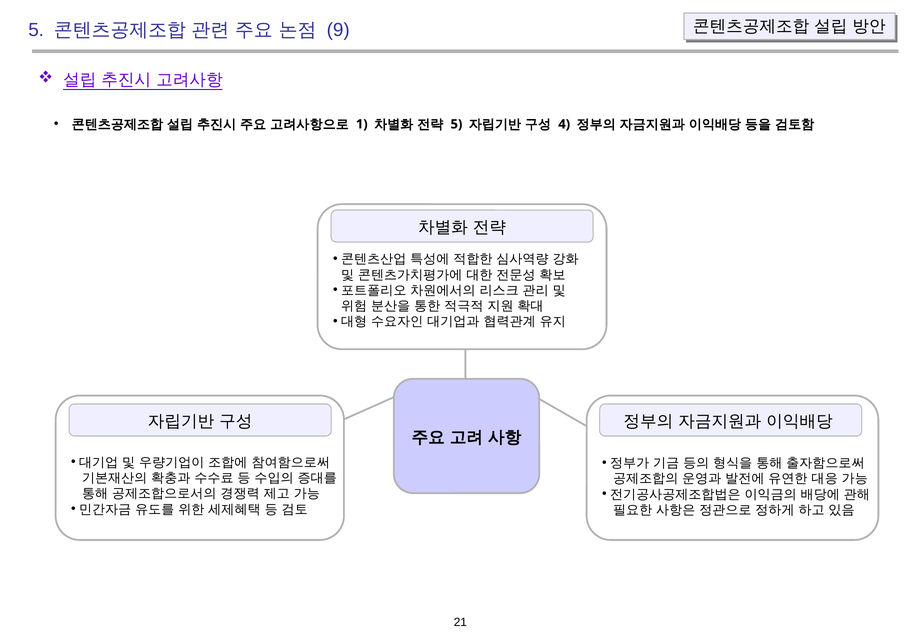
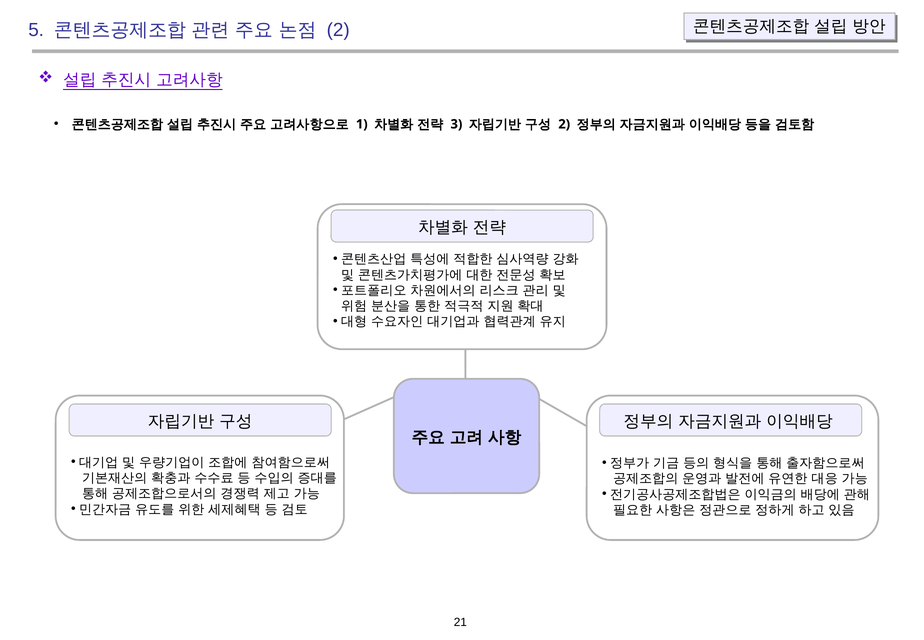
9: 9 -> 2 (338, 30)
5: 5 -> 3 (456, 124)
4: 4 -> 2 (564, 124)
